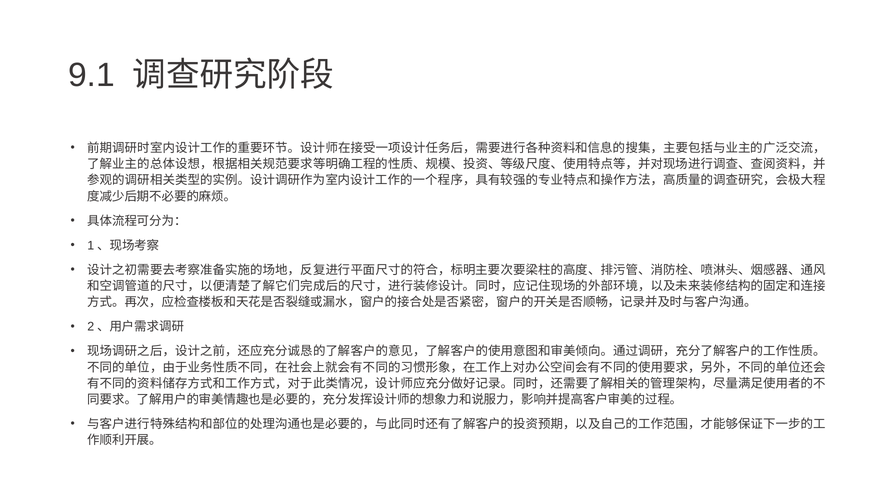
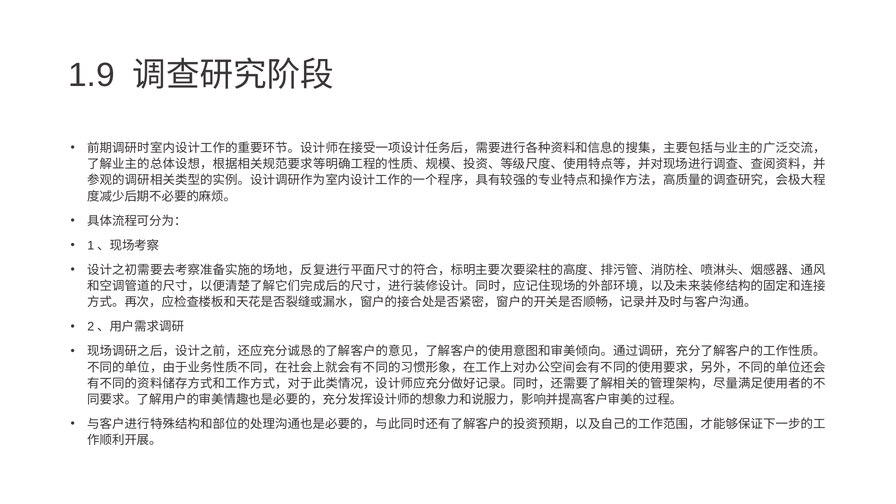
9.1: 9.1 -> 1.9 (92, 75)
